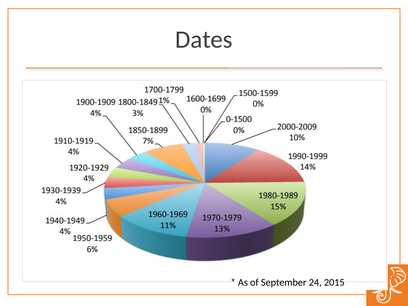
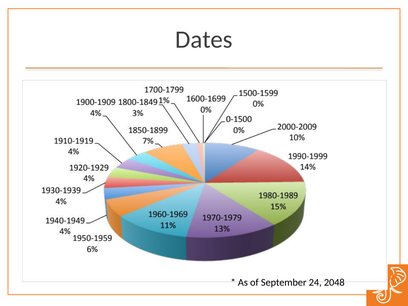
2015: 2015 -> 2048 (334, 282)
